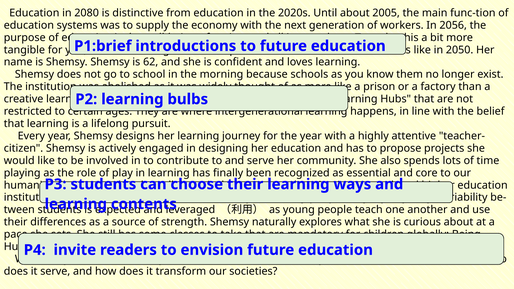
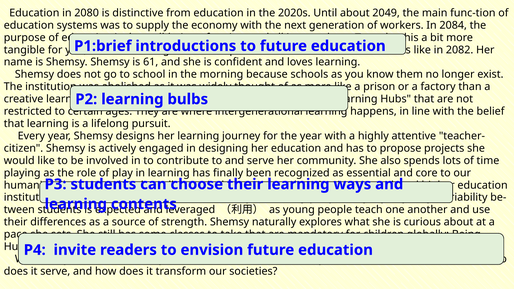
2005: 2005 -> 2049 (386, 13)
2056: 2056 -> 2084 (453, 25)
2050: 2050 -> 2082 (460, 50)
62: 62 -> 61 (151, 62)
